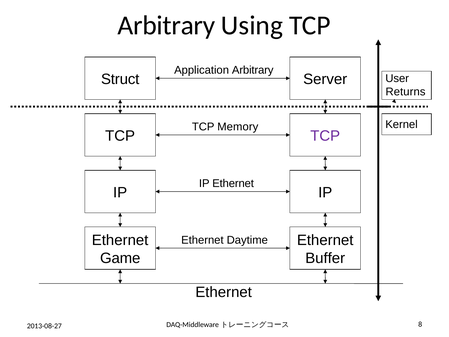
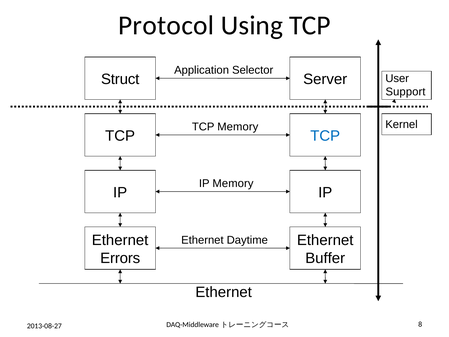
Arbitrary: Arbitrary -> Protocol (166, 26)
Application Arbitrary: Arbitrary -> Selector (253, 70)
Returns: Returns -> Support (406, 92)
TCP colour: purple -> blue (325, 136)
Ethernet: Ethernet -> Memory (233, 183)
Game: Game -> Errors (120, 258)
